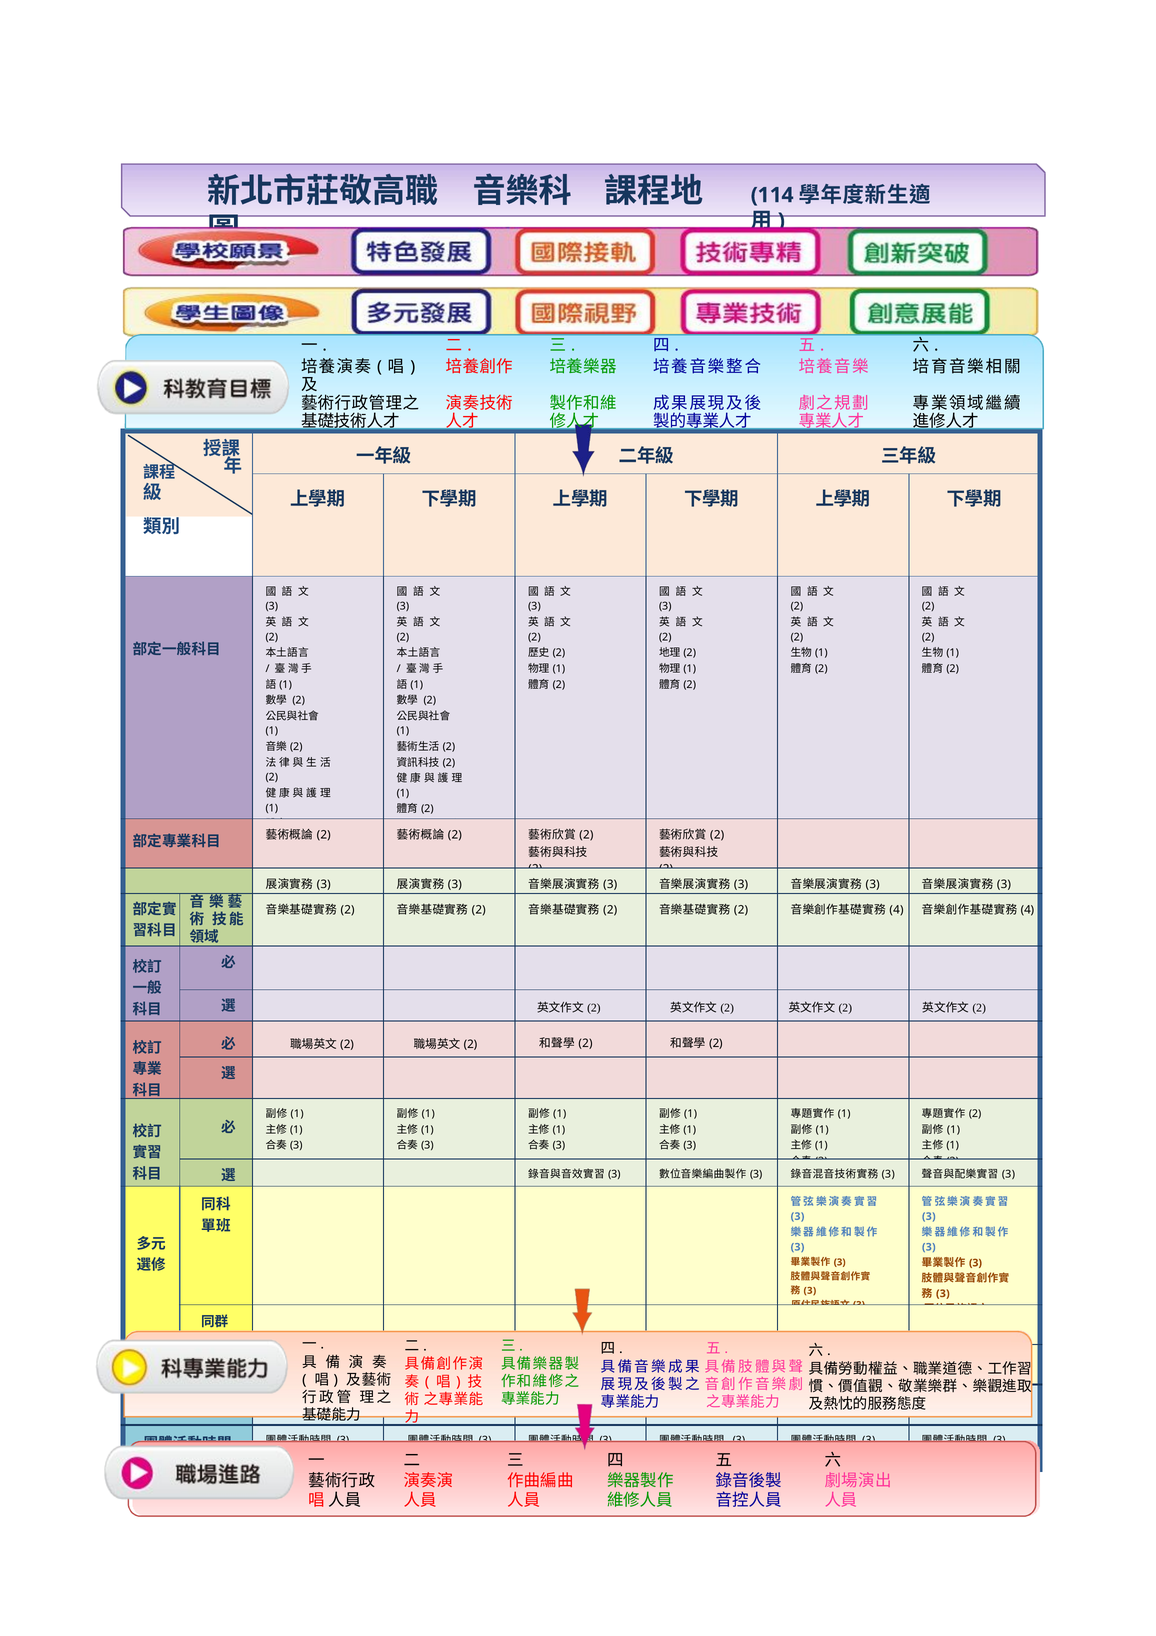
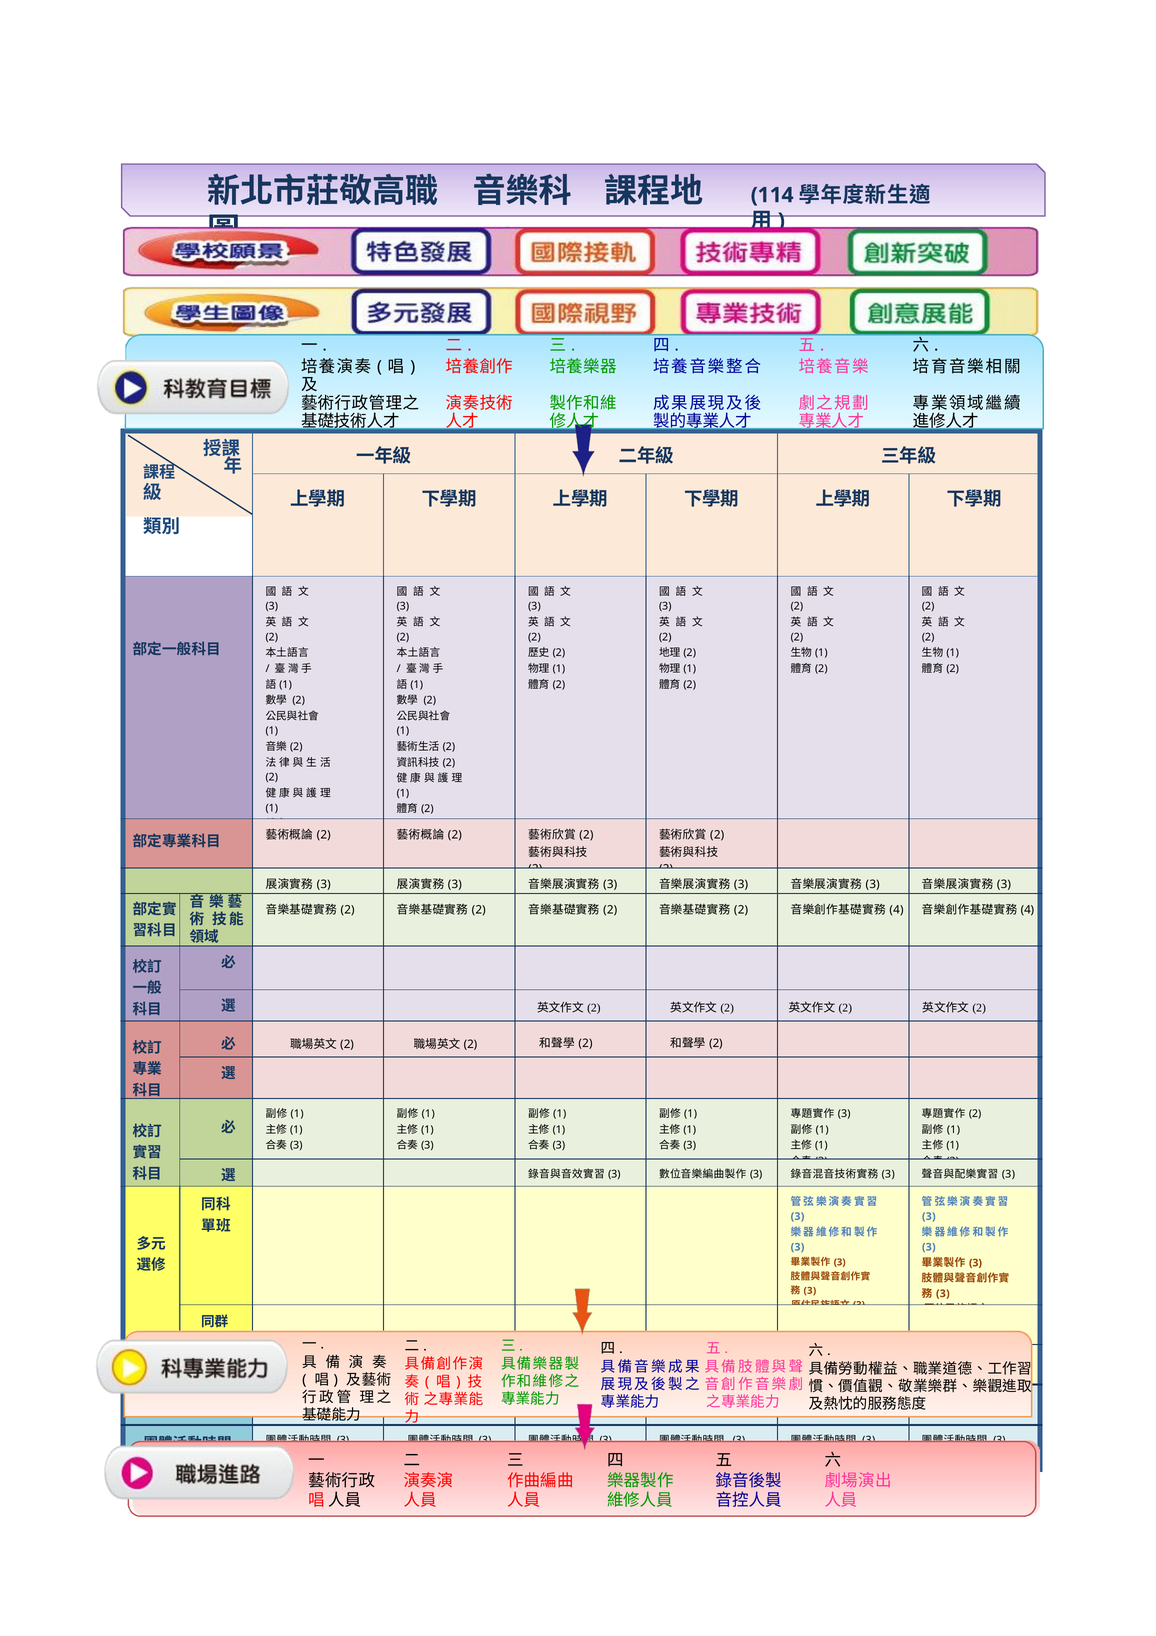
1: 1 -> 3 (844, 1114)
